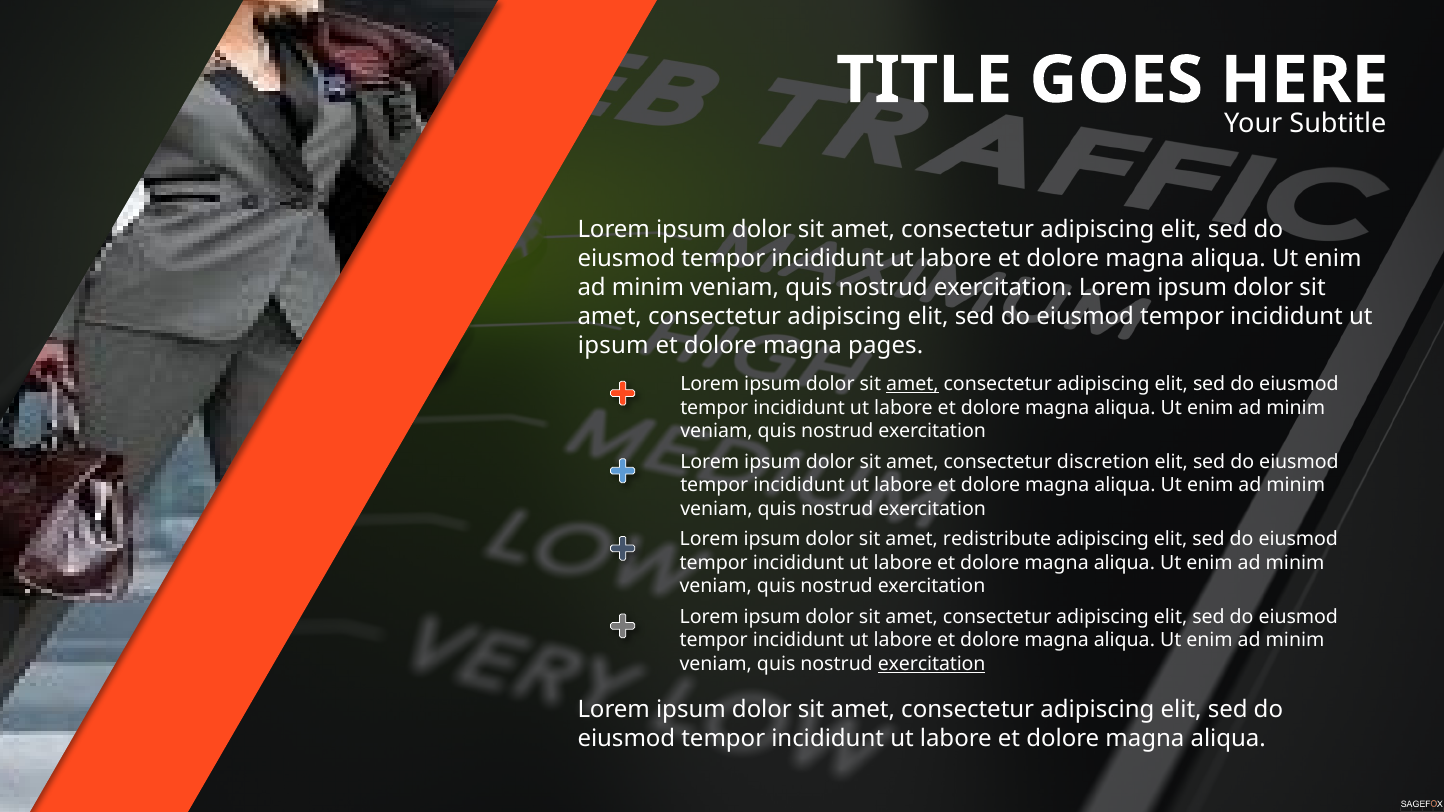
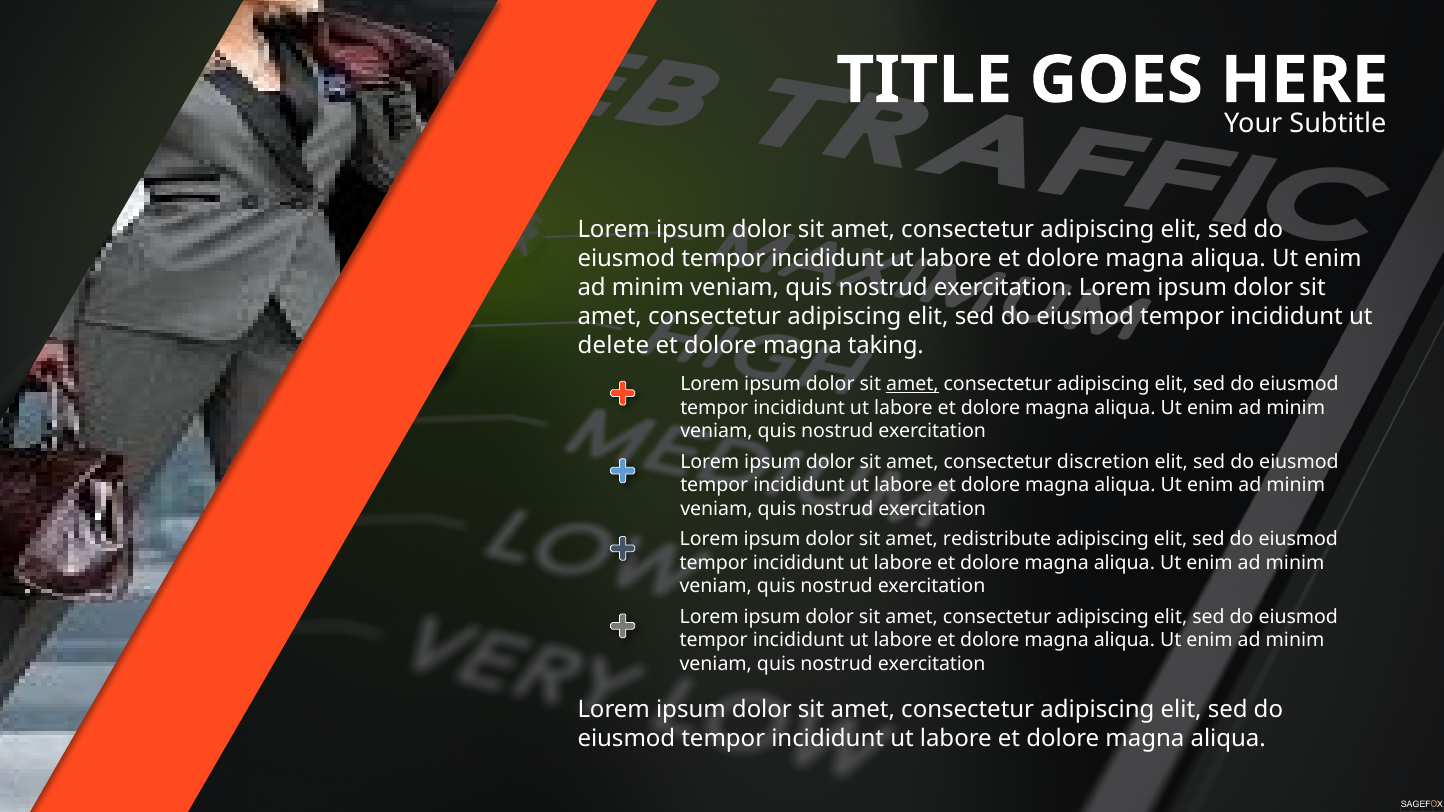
ipsum: ipsum -> delete (613, 345)
pages: pages -> taking (886, 345)
exercitation underline: present -> none (932, 664)
